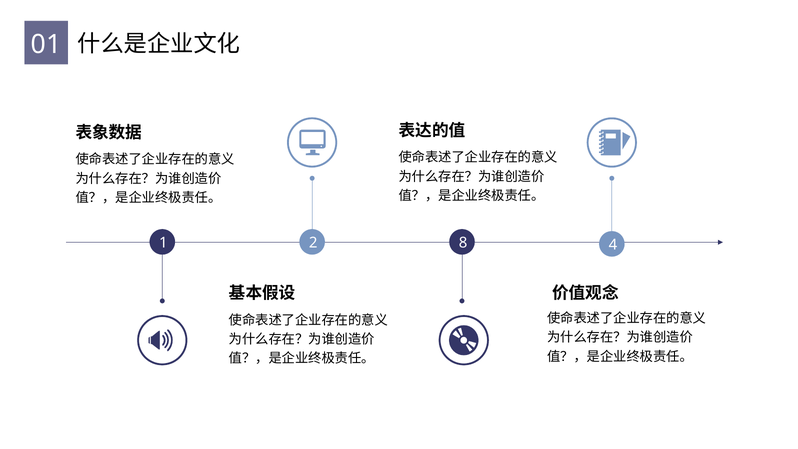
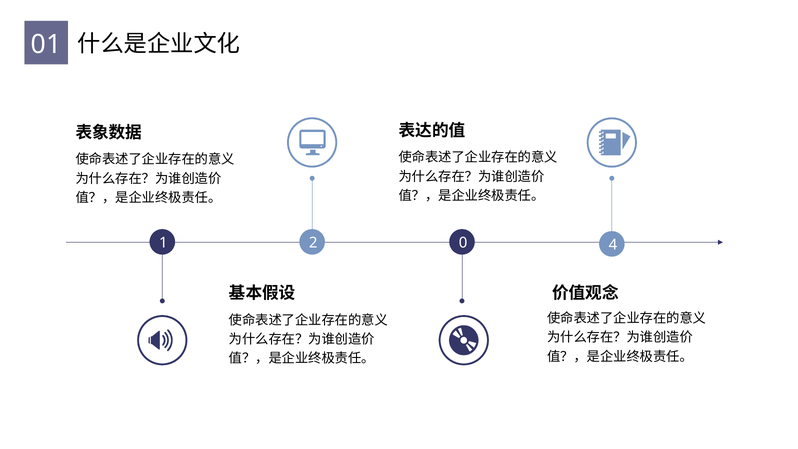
8: 8 -> 0 (463, 243)
